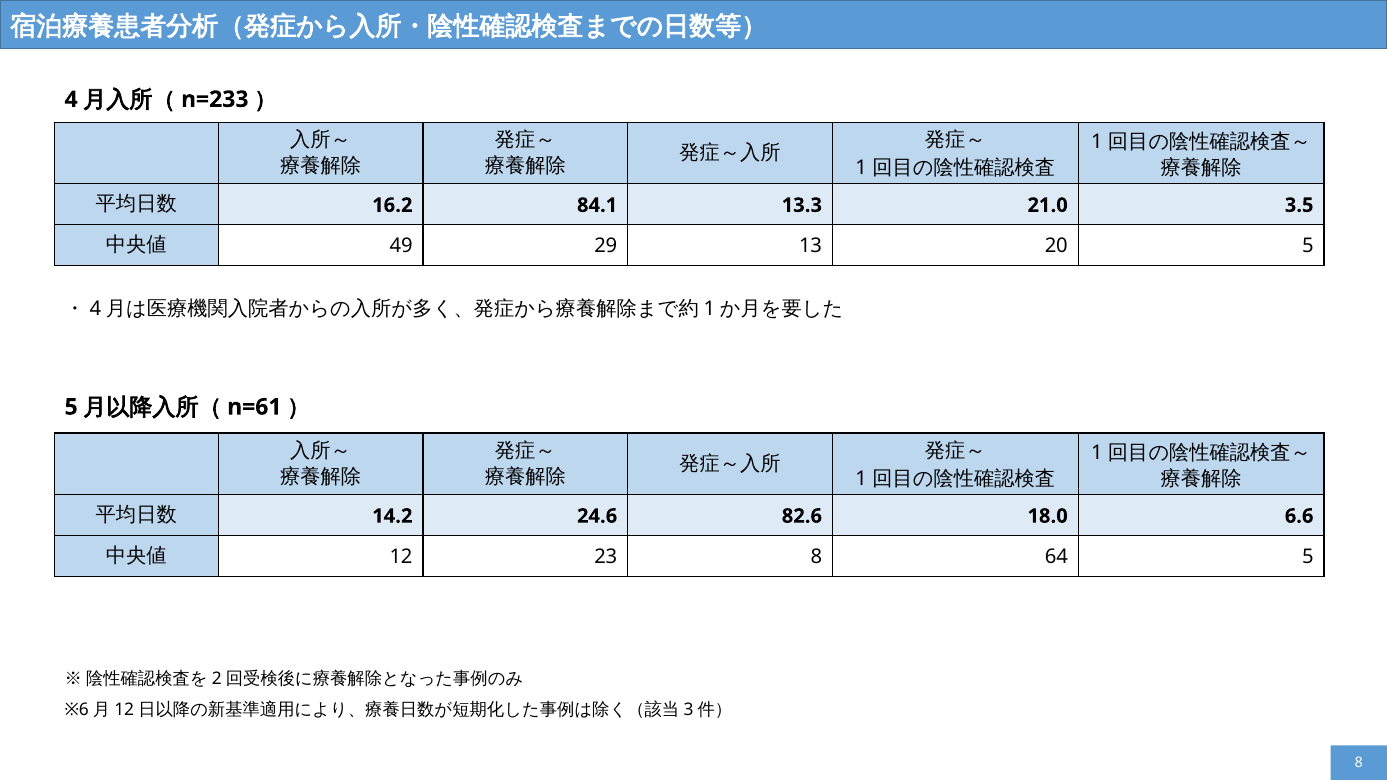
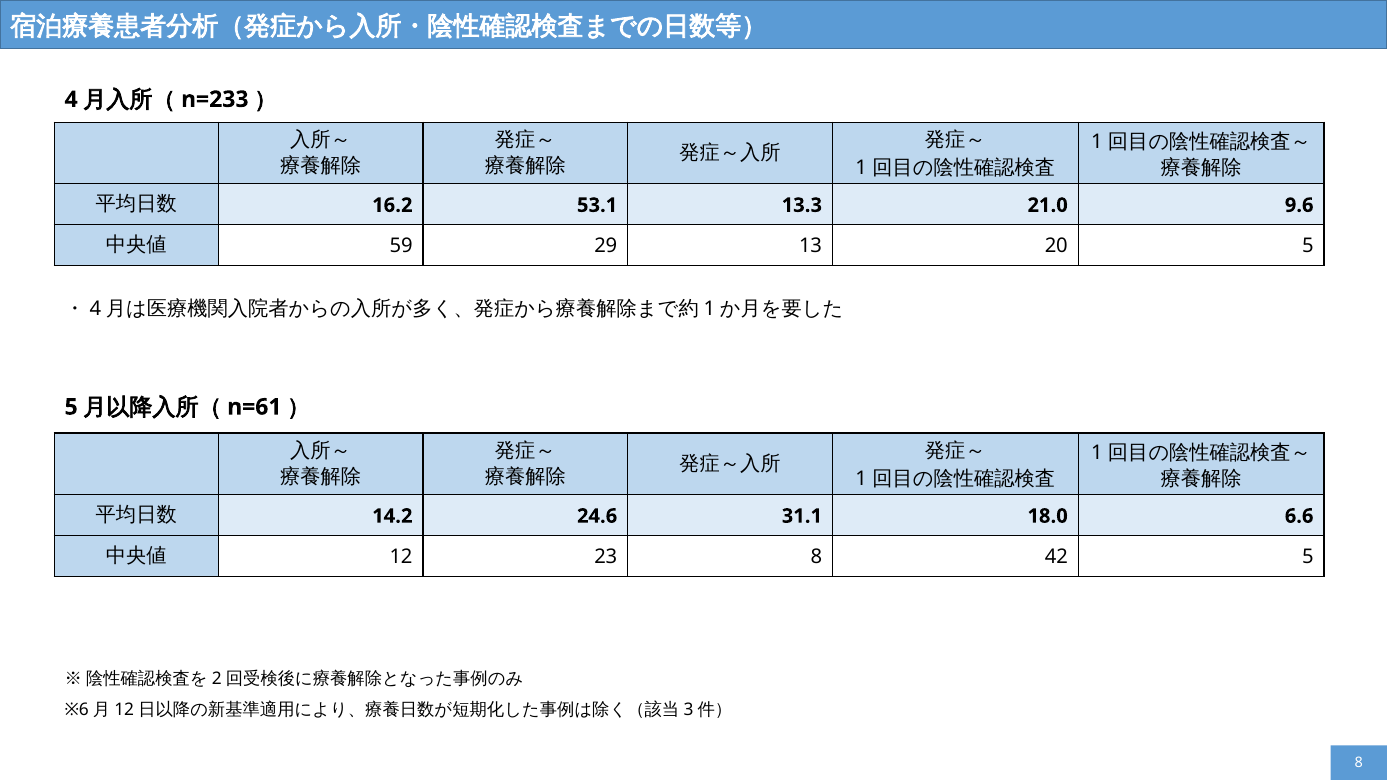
84.1: 84.1 -> 53.1 (597, 205)
3.5: 3.5 -> 9.6 (1299, 205)
49: 49 -> 59 (401, 246)
82.6: 82.6 -> 31.1 (802, 516)
64: 64 -> 42 (1056, 557)
